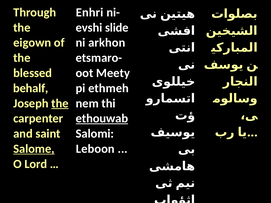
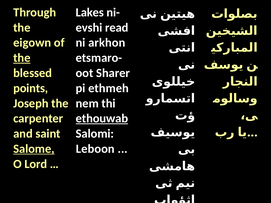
Enhri: Enhri -> Lakes (90, 12)
slide: slide -> read (117, 28)
the underline: none -> present (22, 58)
Meety: Meety -> Sharer (113, 73)
behalf: behalf -> points (31, 88)
the underline: present -> none (60, 103)
